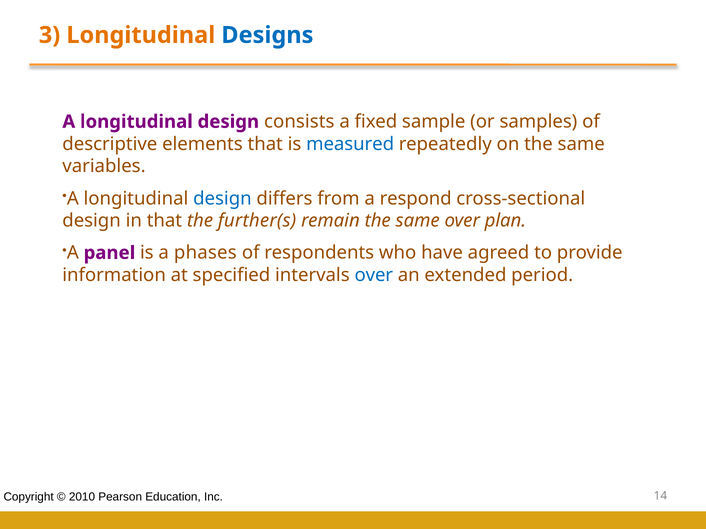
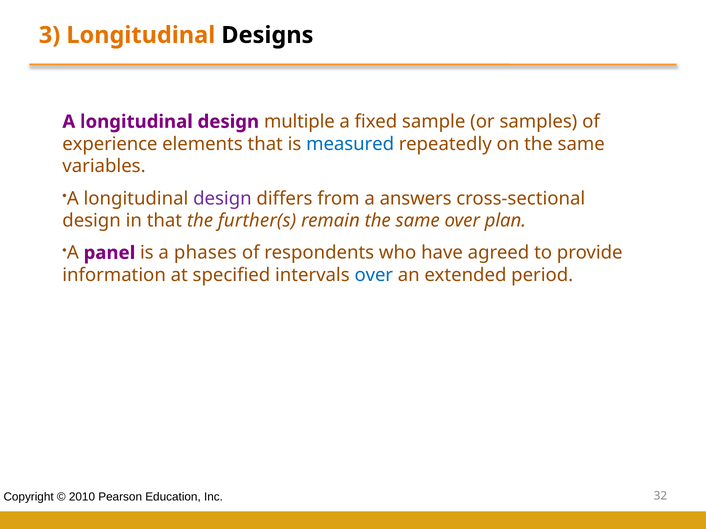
Designs colour: blue -> black (267, 35)
consists: consists -> multiple (299, 122)
descriptive: descriptive -> experience (110, 144)
design colour: blue -> purple (222, 199)
respond: respond -> answers (416, 199)
14: 14 -> 32 (660, 496)
